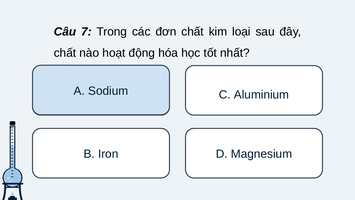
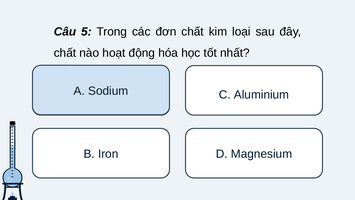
7: 7 -> 5 (86, 32)
